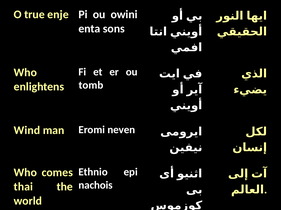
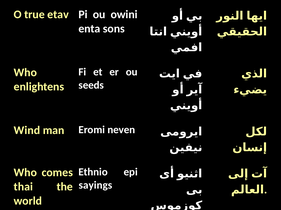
enje: enje -> etav (58, 14)
tomb: tomb -> seeds (91, 85)
nachois: nachois -> sayings (96, 186)
